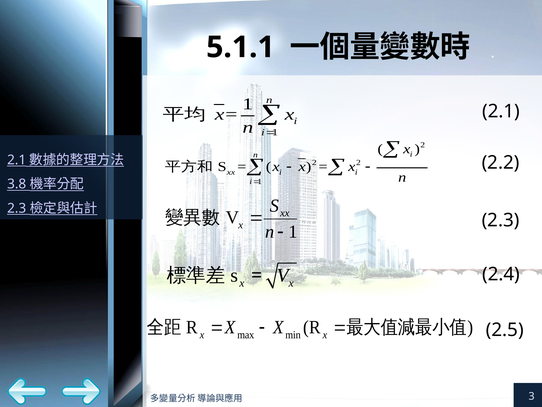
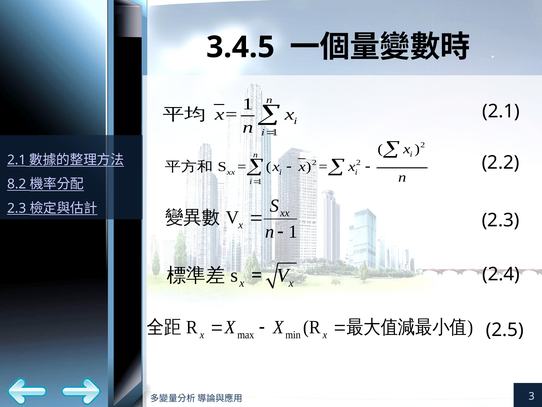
5.1.1: 5.1.1 -> 3.4.5 (240, 47)
3.8: 3.8 -> 8.2 (17, 184)
